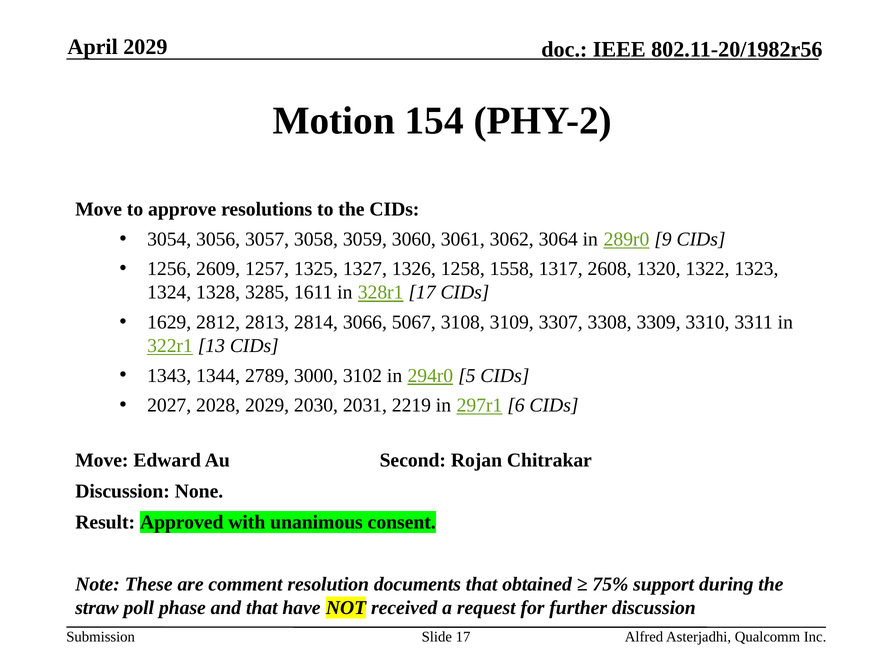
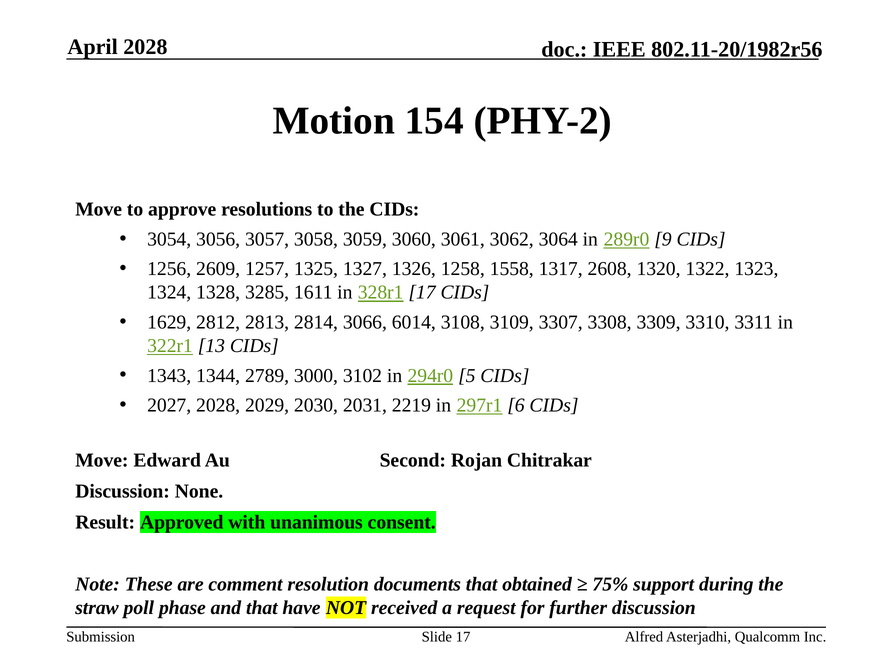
April 2029: 2029 -> 2028 (145, 47)
5067: 5067 -> 6014 (414, 322)
